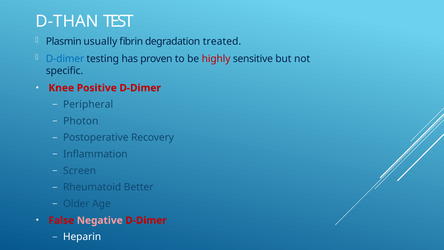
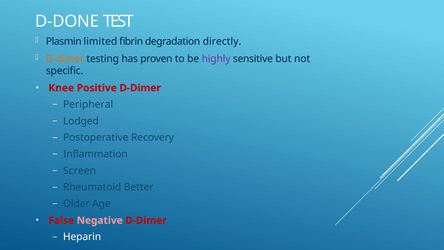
D-THAN: D-THAN -> D-DONE (67, 21)
usually: usually -> limited (100, 41)
treated: treated -> directly (222, 41)
D-dimer colour: blue -> orange (65, 59)
highly colour: red -> purple (216, 59)
Photon: Photon -> Lodged (81, 121)
